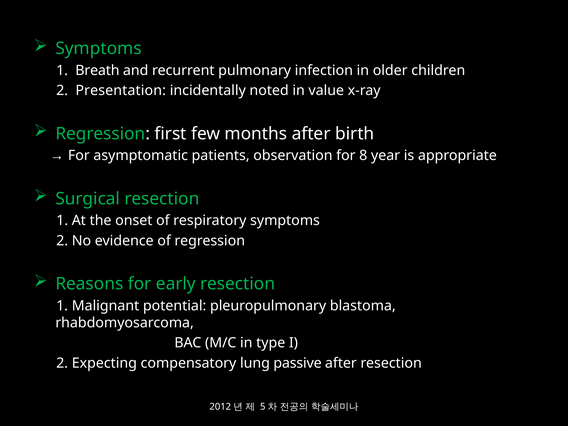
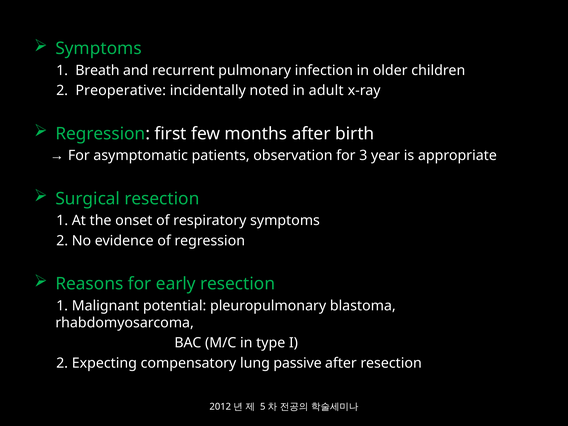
Presentation: Presentation -> Preoperative (121, 91)
value: value -> adult (326, 91)
8: 8 -> 3 (363, 156)
